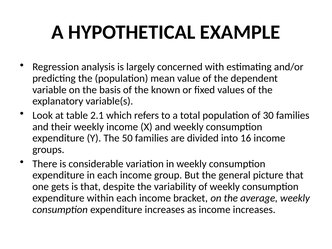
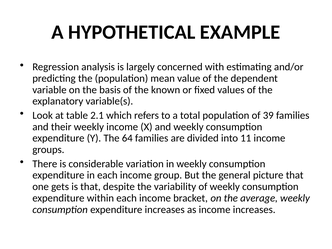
30: 30 -> 39 (268, 115)
50: 50 -> 64 (127, 138)
16: 16 -> 11 (246, 138)
